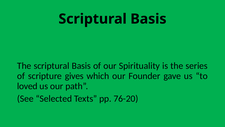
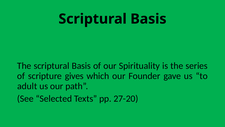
loved: loved -> adult (27, 86)
76-20: 76-20 -> 27-20 (126, 98)
